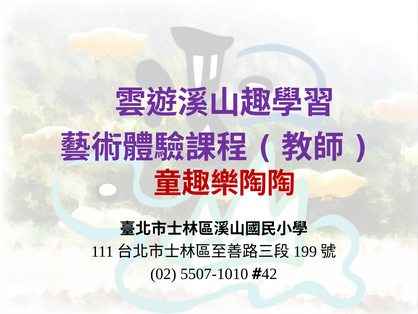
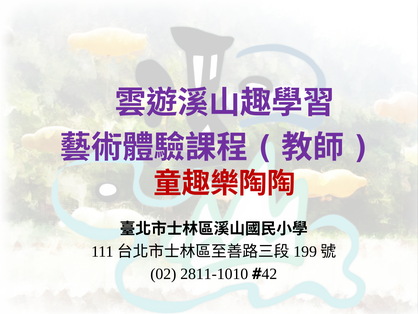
5507-1010: 5507-1010 -> 2811-1010 (214, 274)
